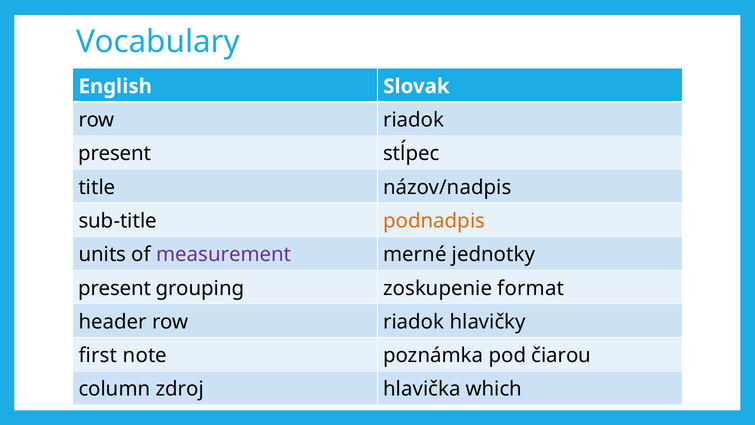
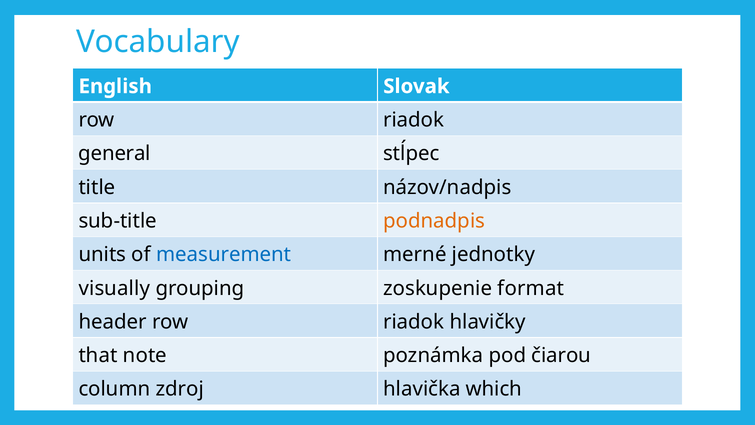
present: present -> general (115, 154)
measurement colour: purple -> blue (224, 254)
present: present -> visually (114, 288)
first: first -> that (98, 355)
